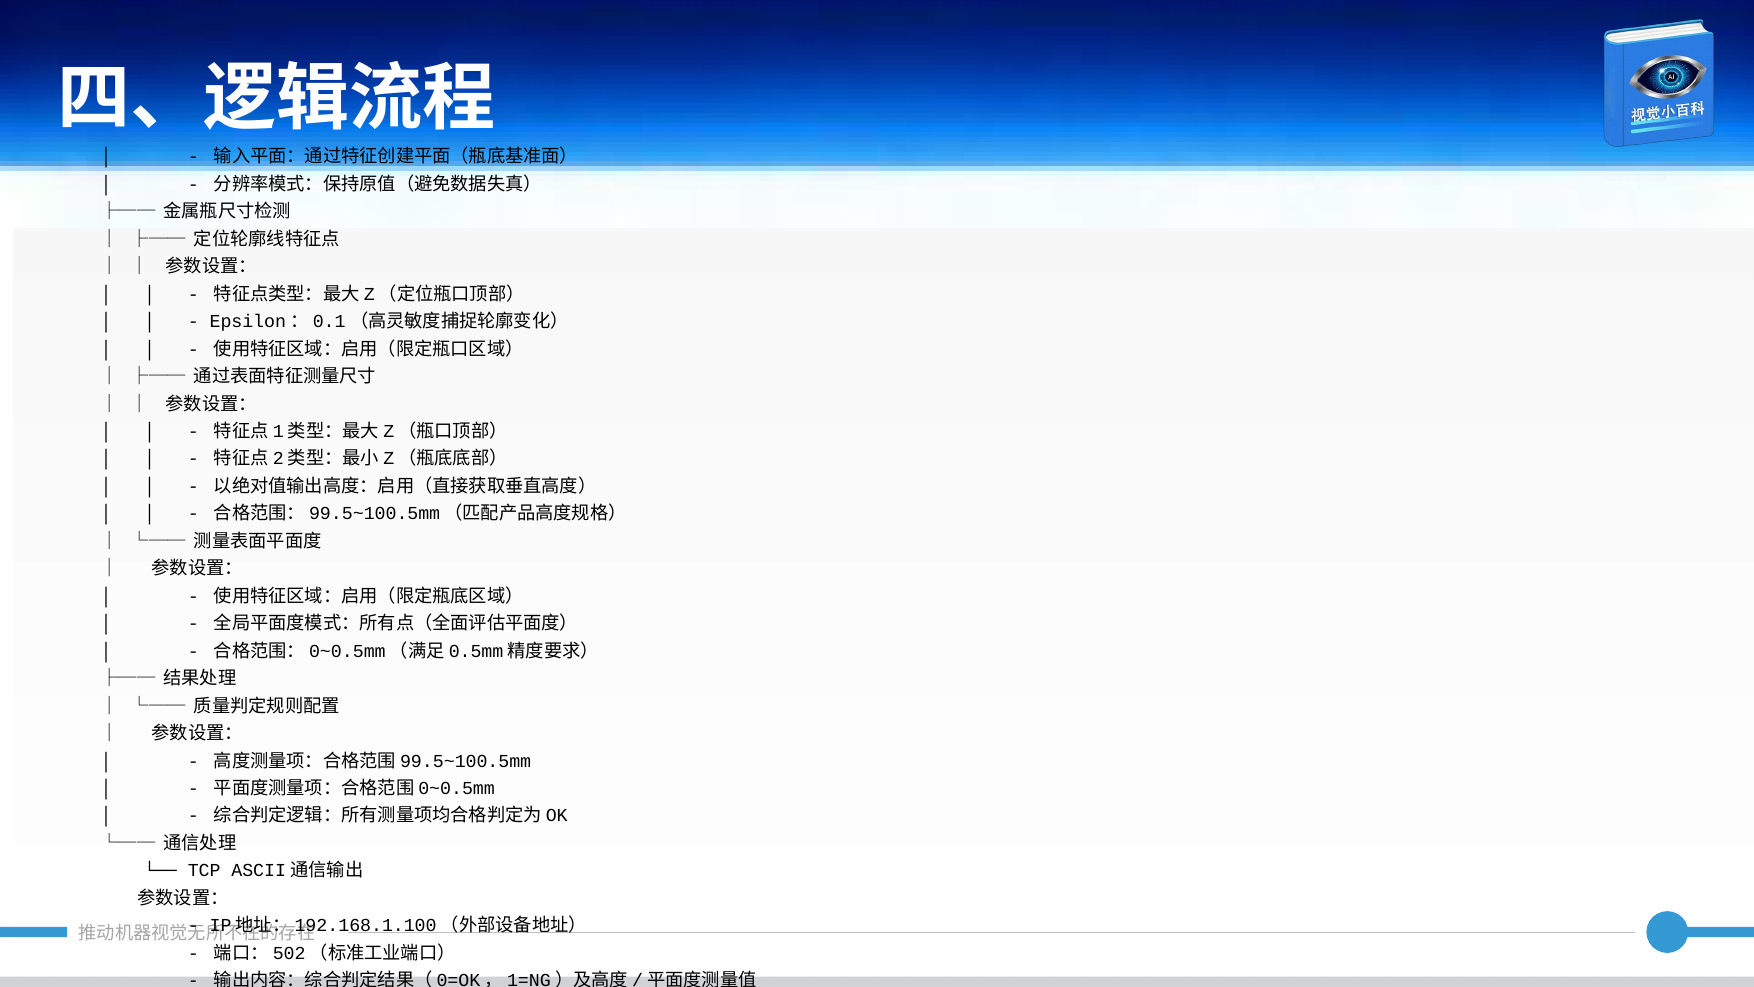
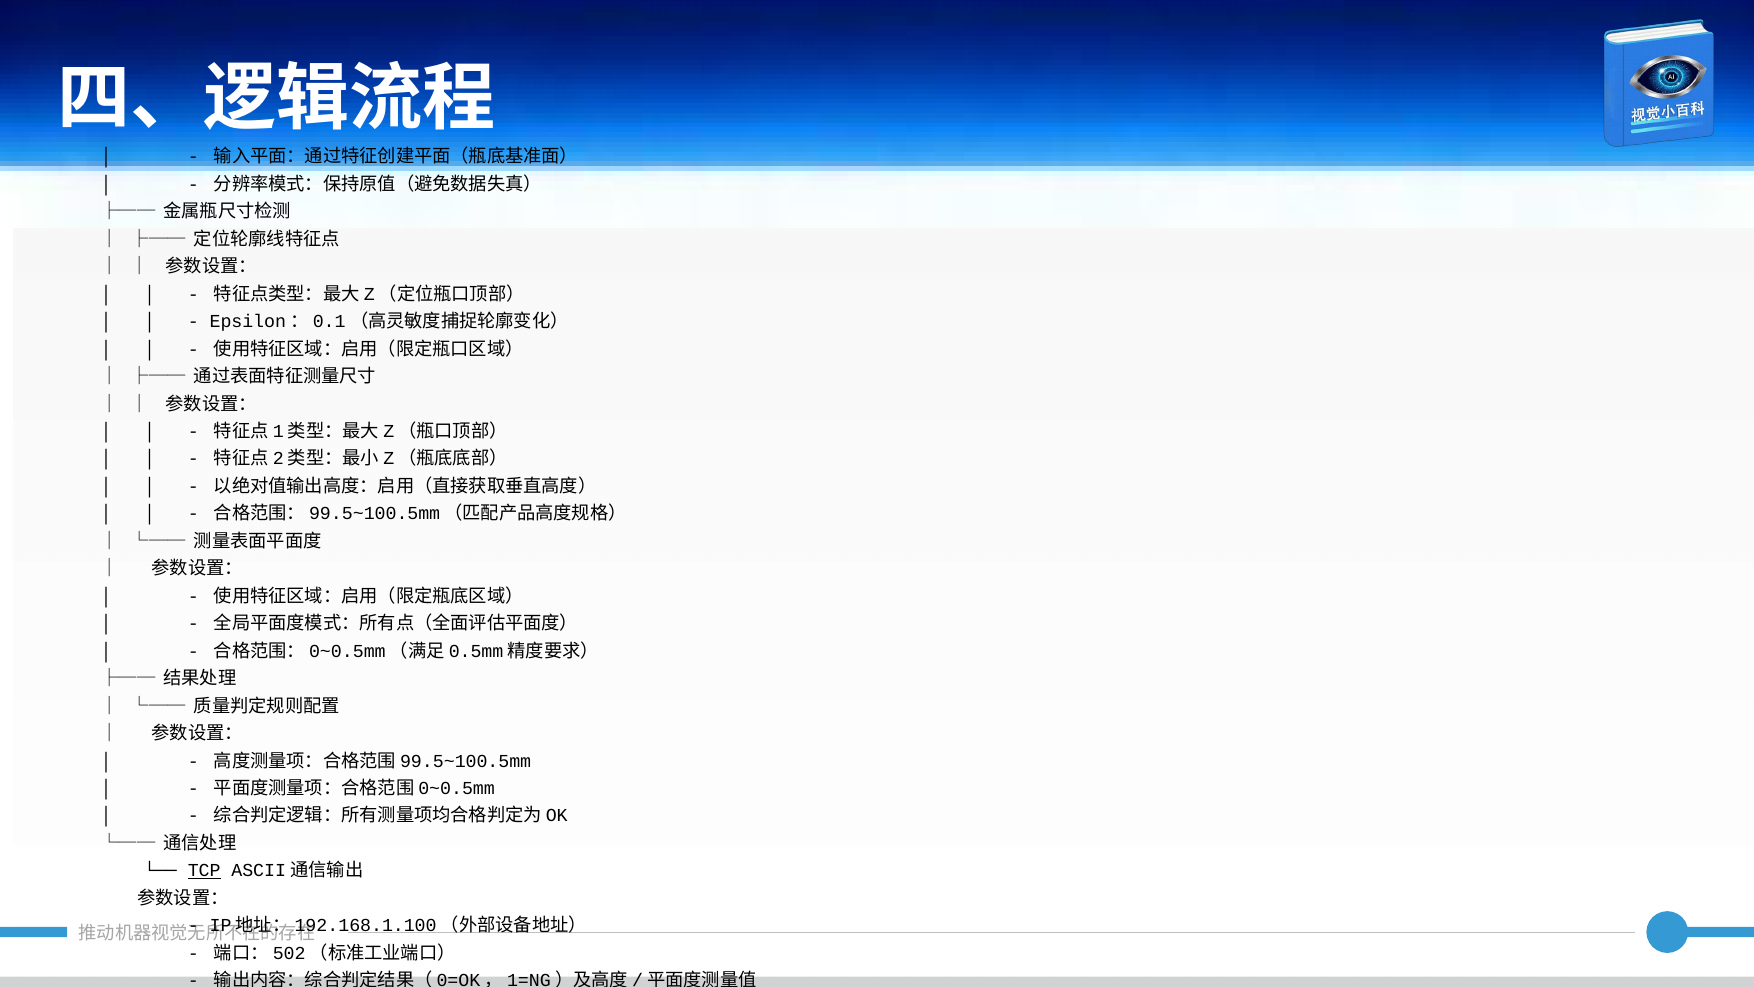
TCP underline: none -> present (204, 870)
